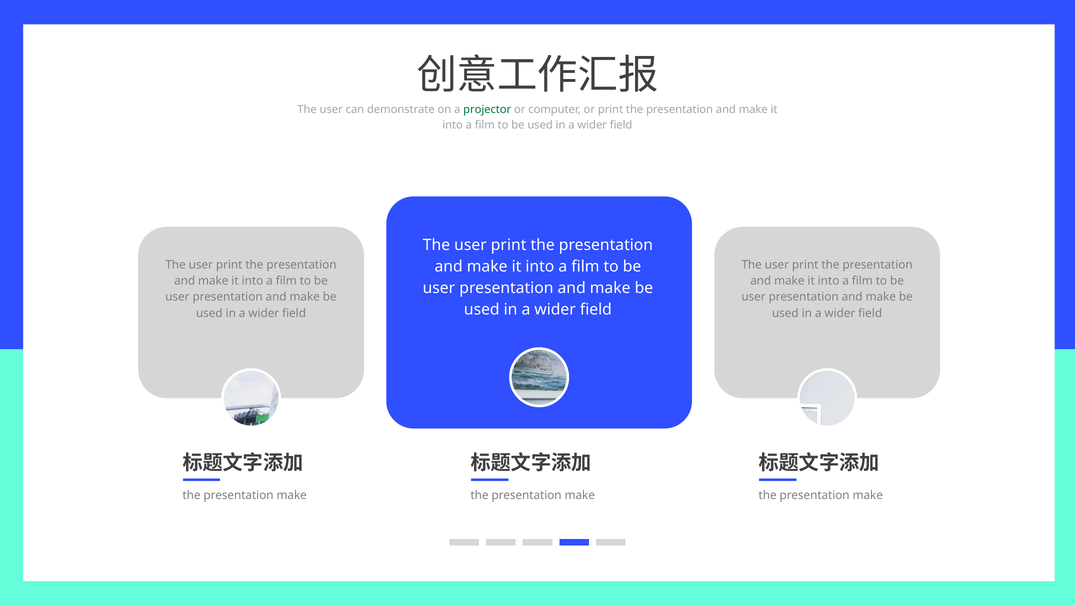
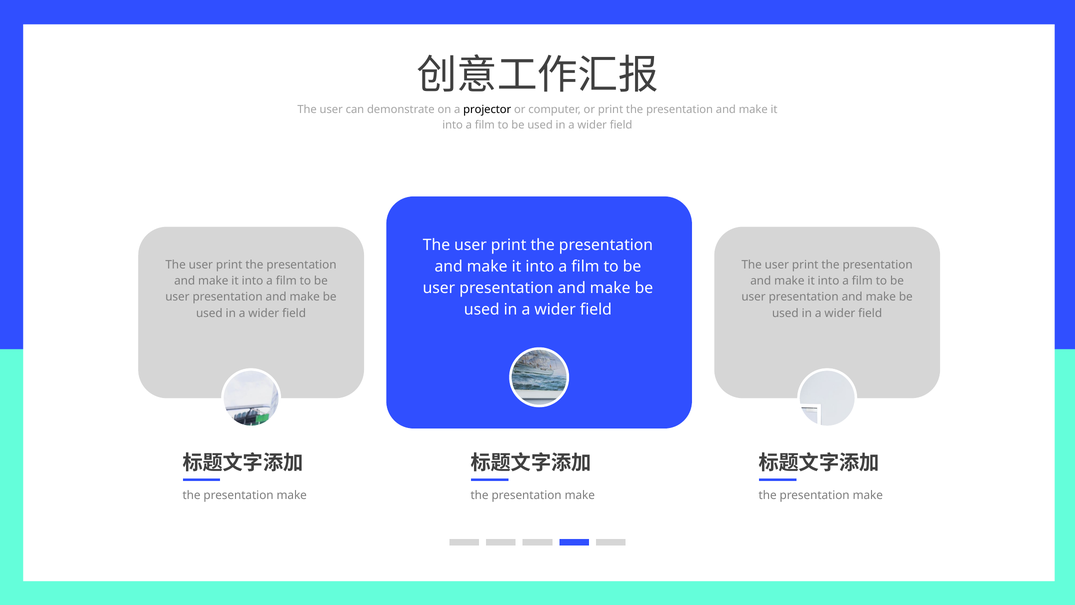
projector colour: green -> black (487, 110)
